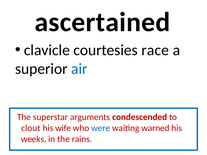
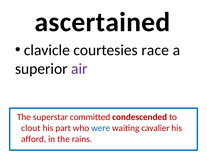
air colour: blue -> purple (79, 69)
arguments: arguments -> committed (90, 117)
wife: wife -> part (63, 128)
warned: warned -> cavalier (155, 128)
weeks: weeks -> afford (34, 139)
